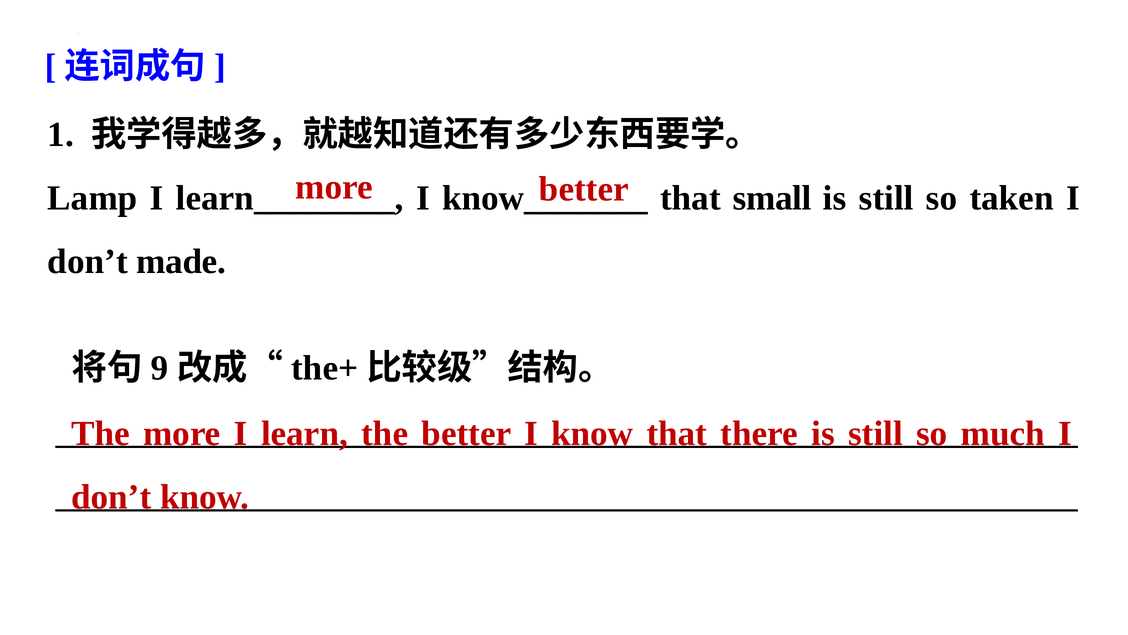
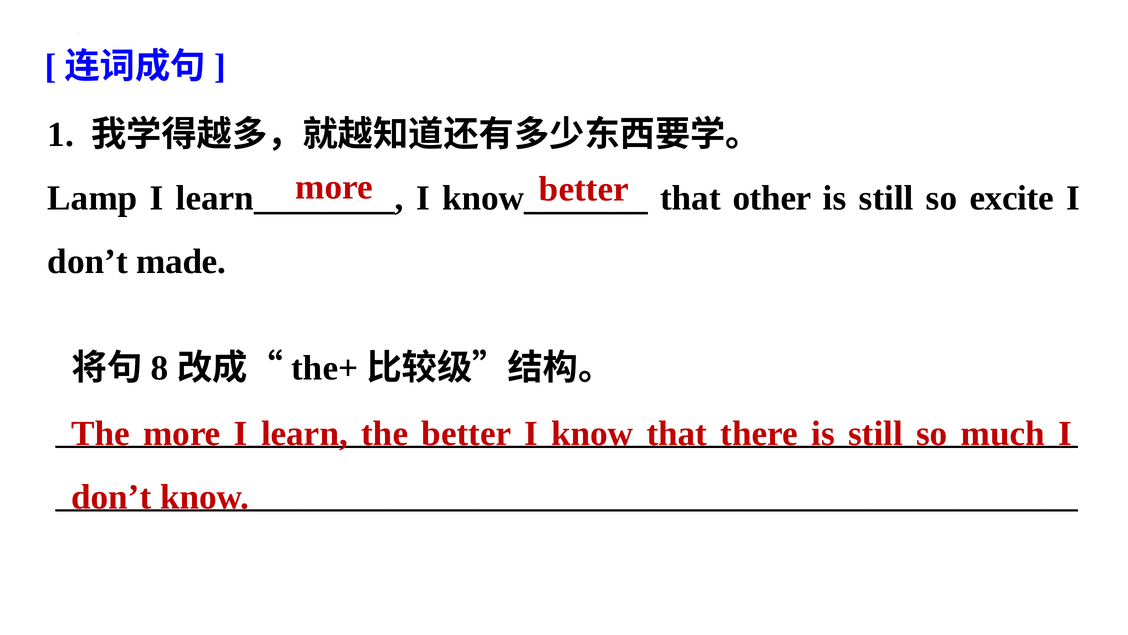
small: small -> other (772, 198)
taken: taken -> excite (1012, 198)
9: 9 -> 8 (160, 368)
